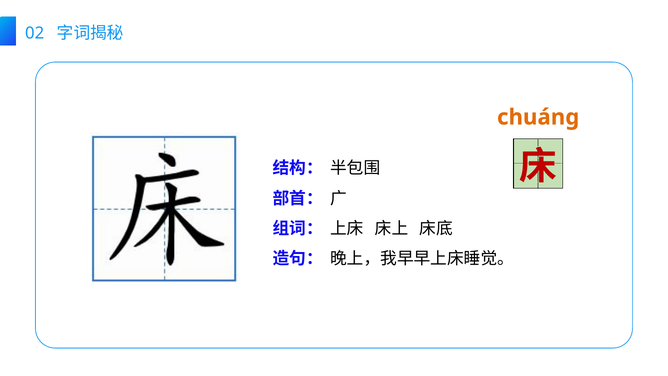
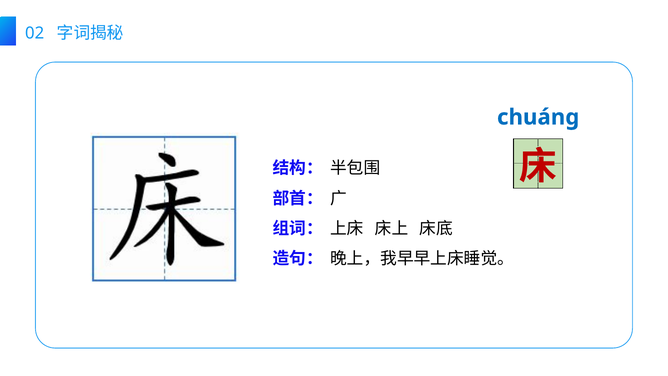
chuáng colour: orange -> blue (538, 117)
